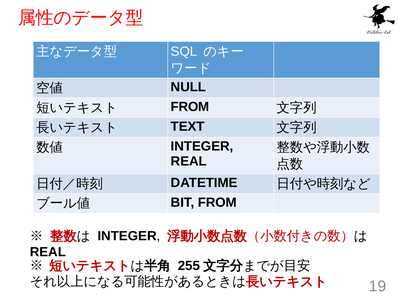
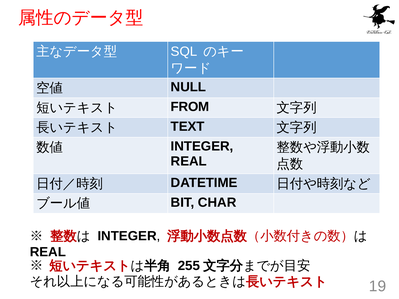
BIT FROM: FROM -> CHAR (217, 203)
